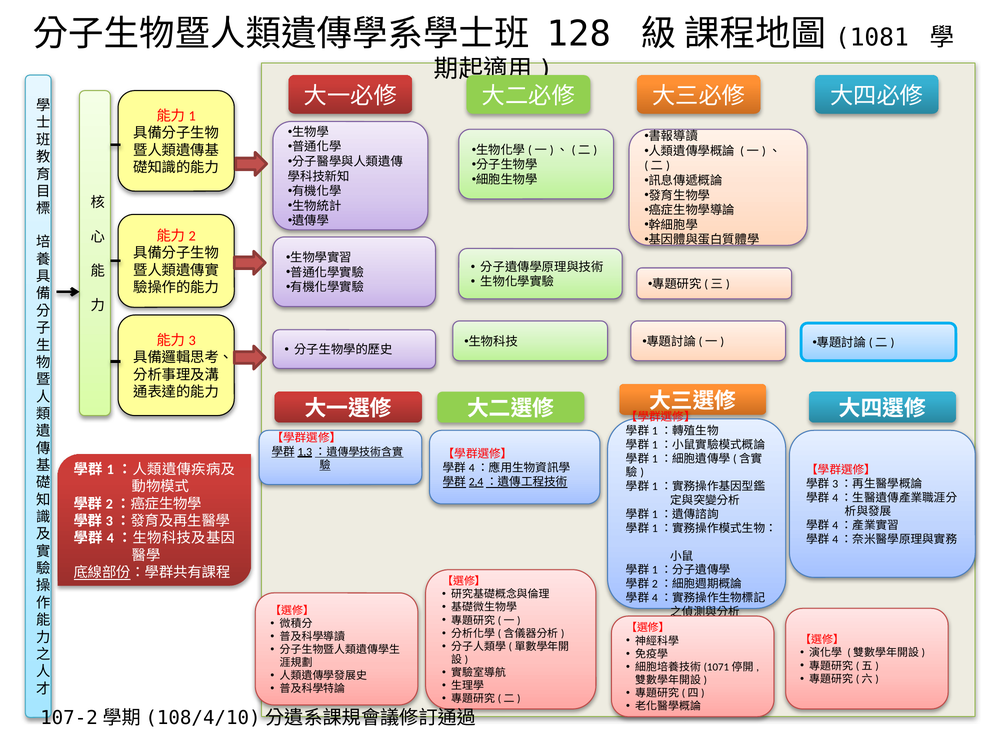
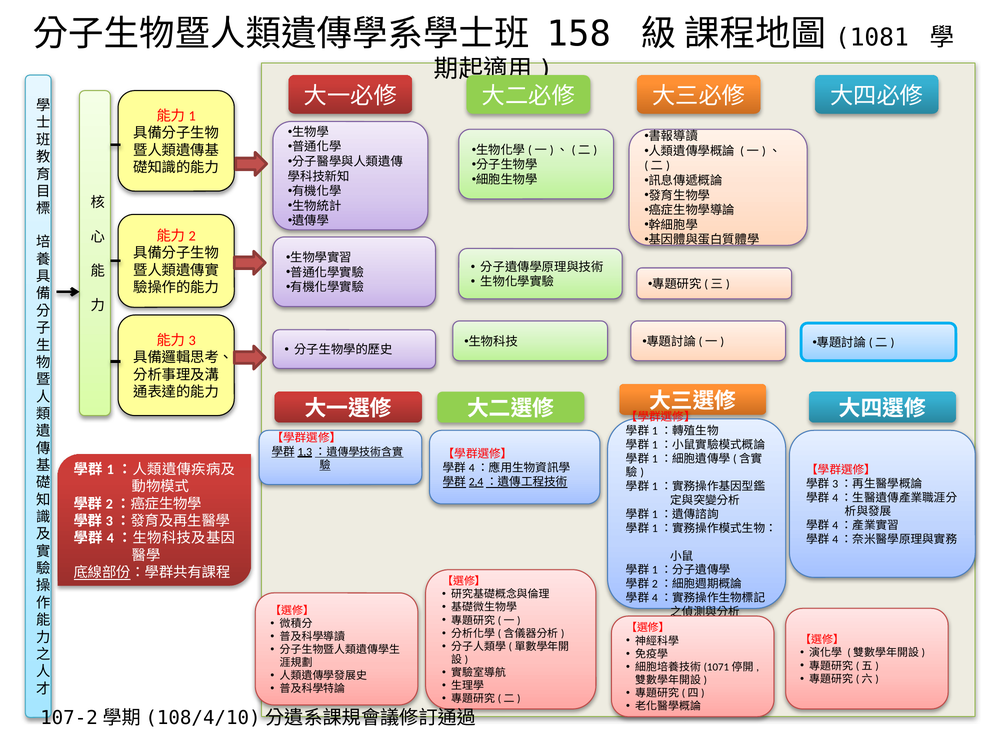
128: 128 -> 158 (579, 34)
